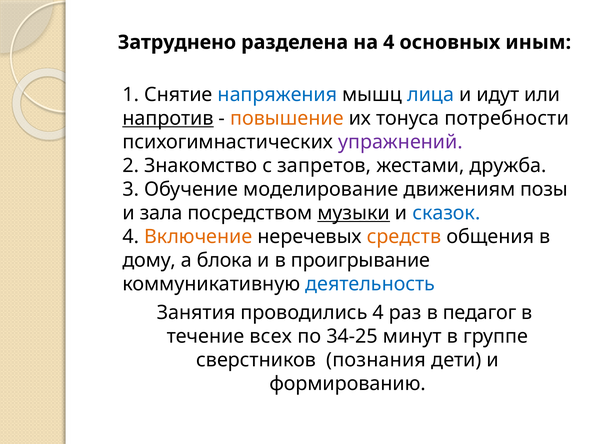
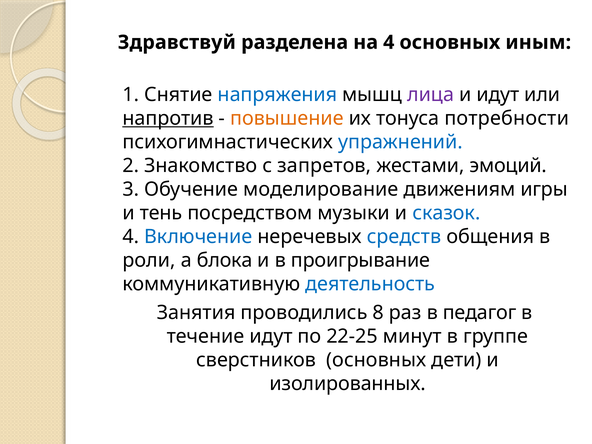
Затруднено: Затруднено -> Здравствуй (177, 42)
лица colour: blue -> purple (431, 95)
упражнений colour: purple -> blue (400, 142)
дружба: дружба -> эмоций (508, 166)
позы: позы -> игры (544, 189)
зала: зала -> тень (161, 213)
музыки underline: present -> none (354, 213)
Включение colour: orange -> blue (198, 237)
средств colour: orange -> blue (404, 237)
дому: дому -> роли (149, 260)
проводились 4: 4 -> 8 (378, 313)
течение всех: всех -> идут (271, 336)
34-25: 34-25 -> 22-25 (352, 336)
сверстников познания: познания -> основных (376, 360)
формированию: формированию -> изолированных (348, 384)
